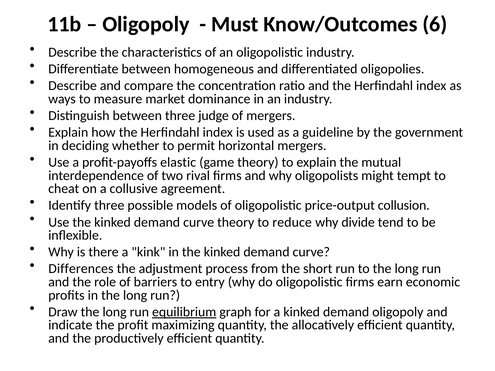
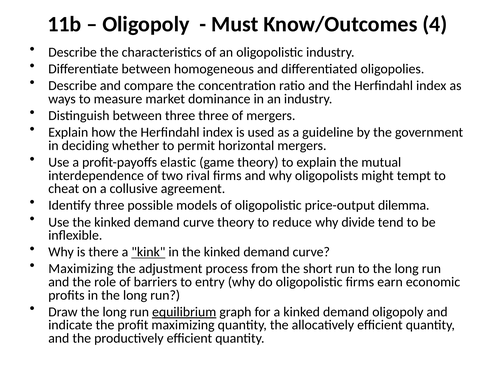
6: 6 -> 4 (435, 24)
three judge: judge -> three (213, 116)
collusion: collusion -> dilemma (404, 206)
kink underline: none -> present (148, 252)
Differences: Differences -> Maximizing (81, 269)
